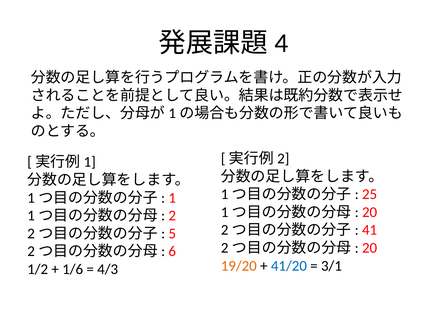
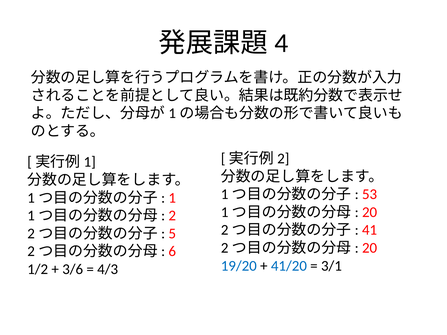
25: 25 -> 53 (370, 194)
19/20 colour: orange -> blue (239, 266)
1/6: 1/6 -> 3/6 (73, 269)
